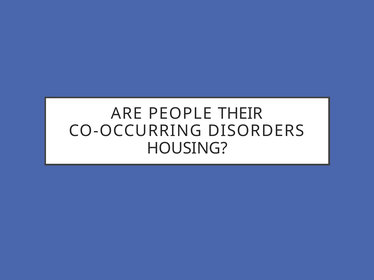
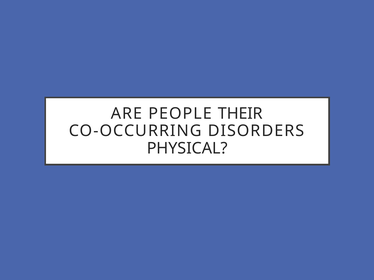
HOUSING: HOUSING -> PHYSICAL (187, 149)
